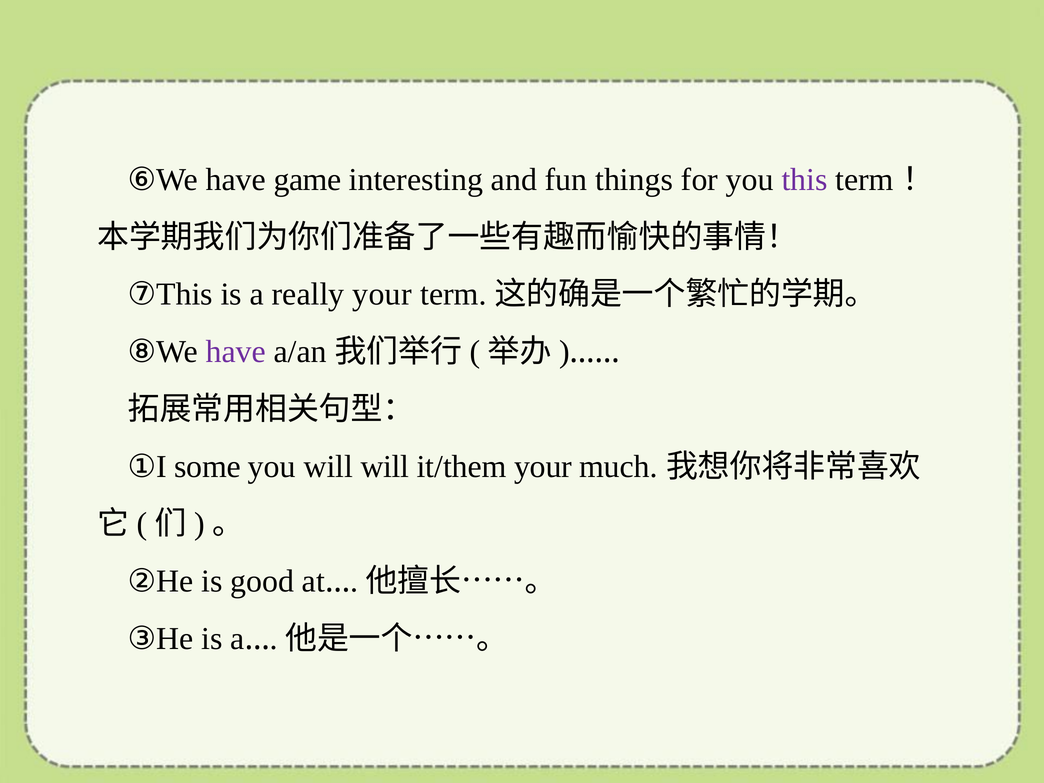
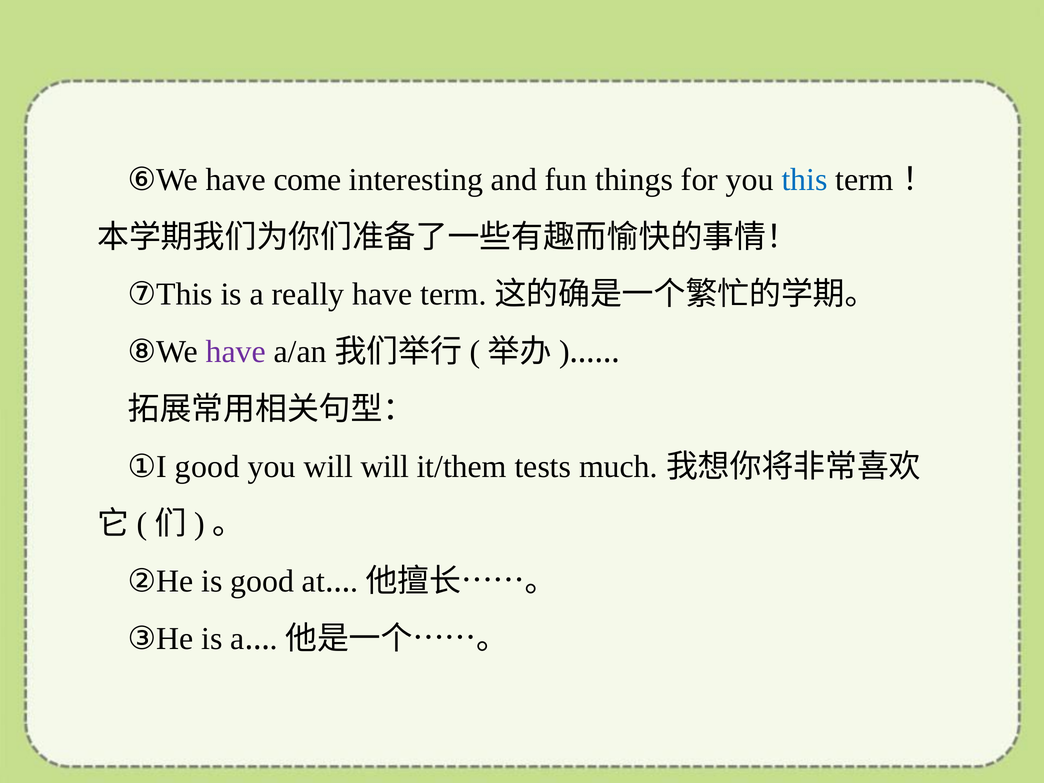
game: game -> come (308, 180)
this colour: purple -> blue (805, 180)
really your: your -> have (382, 294)
①I some: some -> good (207, 467)
it/them your: your -> tests (543, 467)
